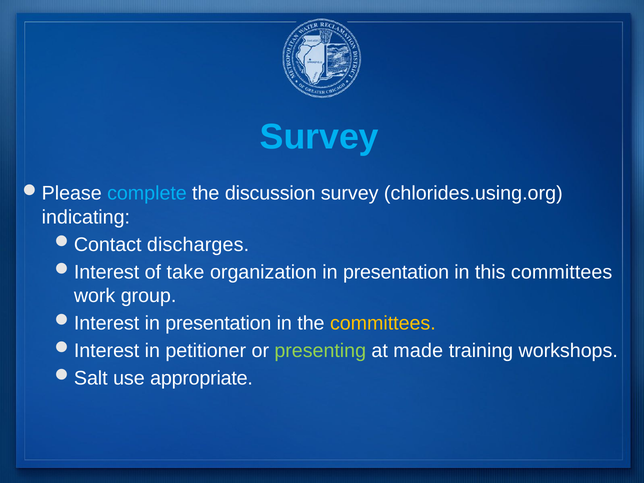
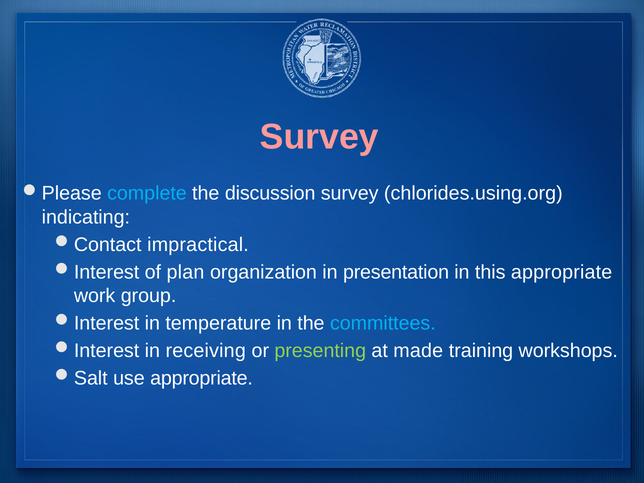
Survey colour: light blue -> pink (319, 137)
discharges: discharges -> impractical (198, 245)
take: take -> plan (185, 272)
this committees: committees -> appropriate (562, 272)
presentation: presentation -> temperature (218, 323)
committees colour: yellow -> light blue (383, 323)
petitioner: petitioner -> receiving (206, 351)
